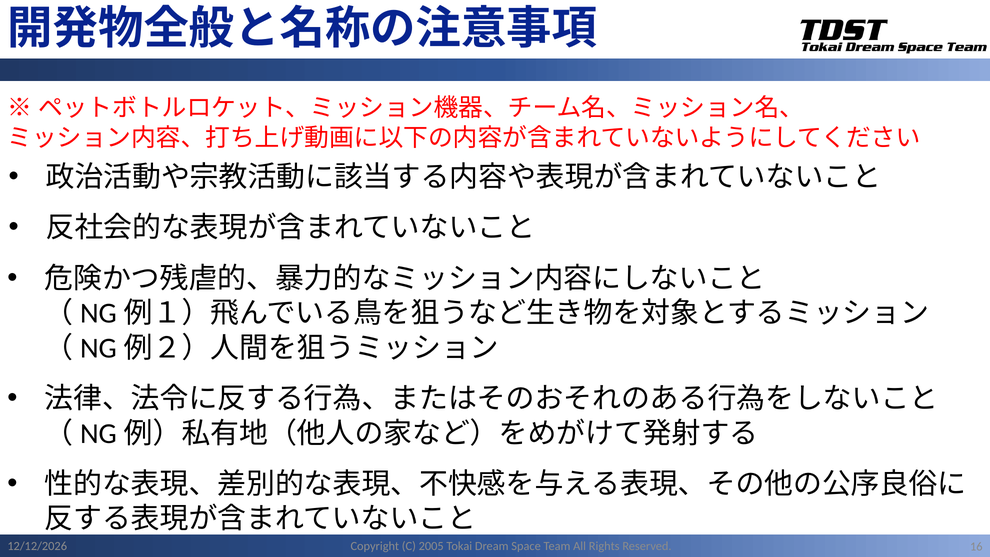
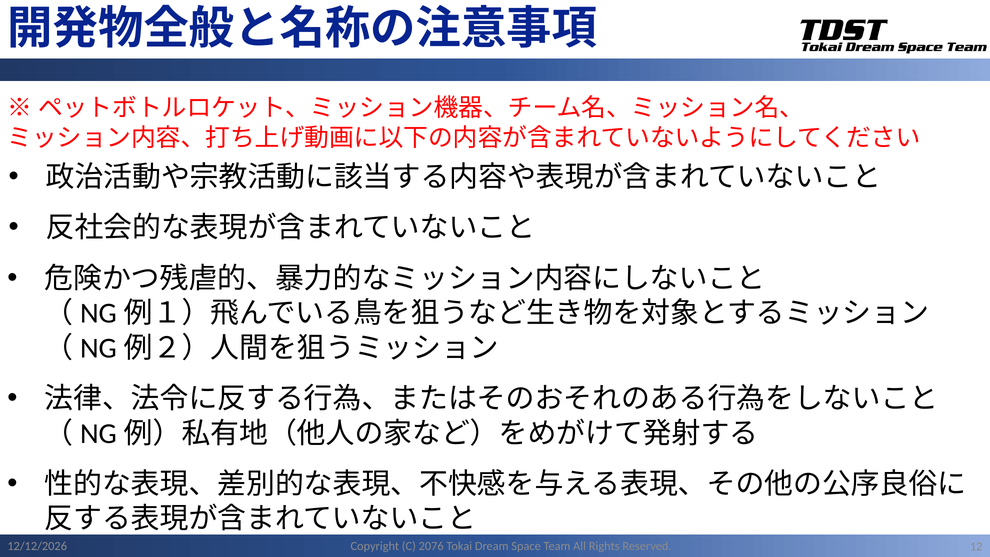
2005: 2005 -> 2076 (431, 546)
16: 16 -> 12 (976, 546)
